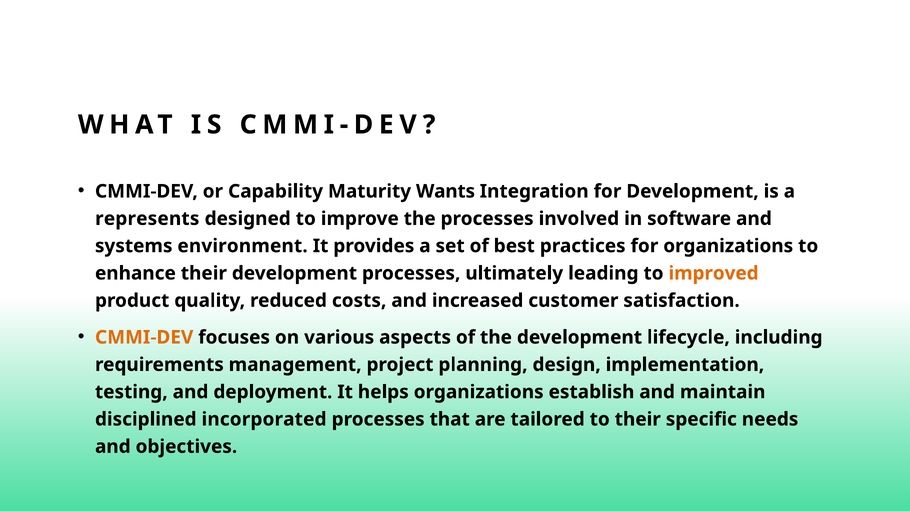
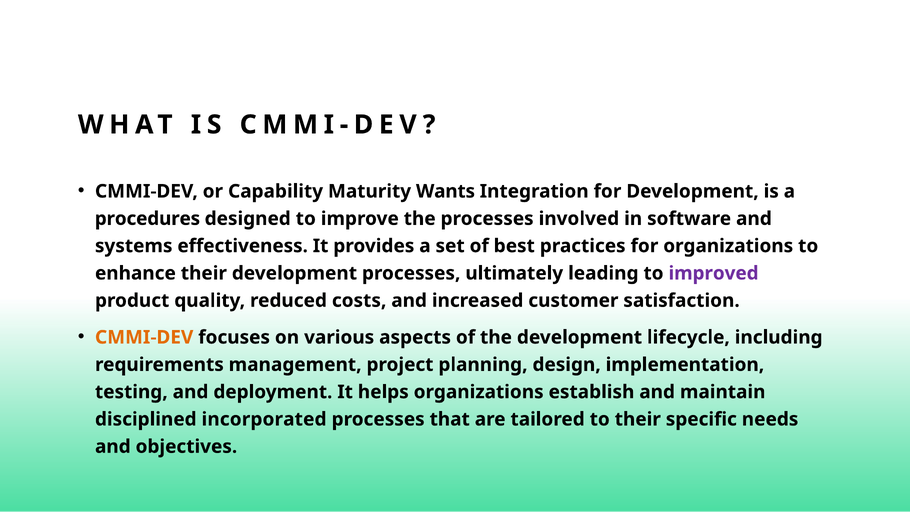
represents: represents -> procedures (147, 219)
environment: environment -> effectiveness (243, 246)
improved colour: orange -> purple (714, 273)
